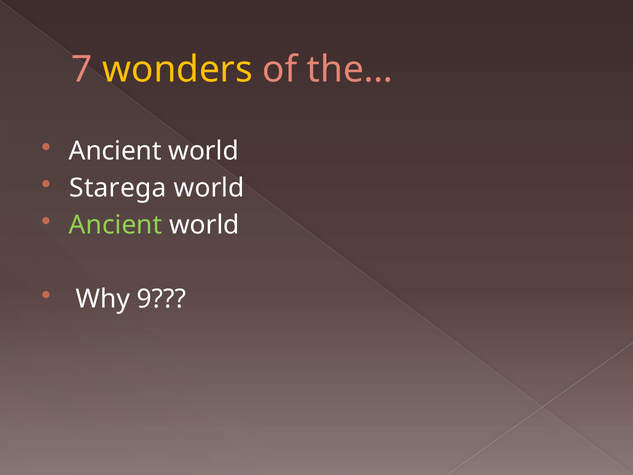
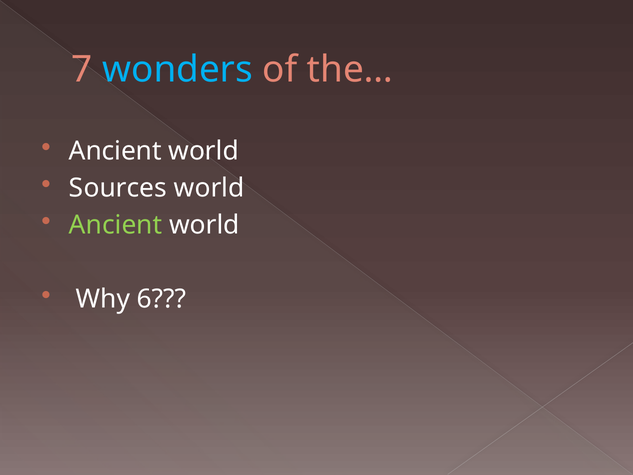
wonders colour: yellow -> light blue (177, 70)
Starega: Starega -> Sources (118, 188)
9: 9 -> 6 (162, 299)
